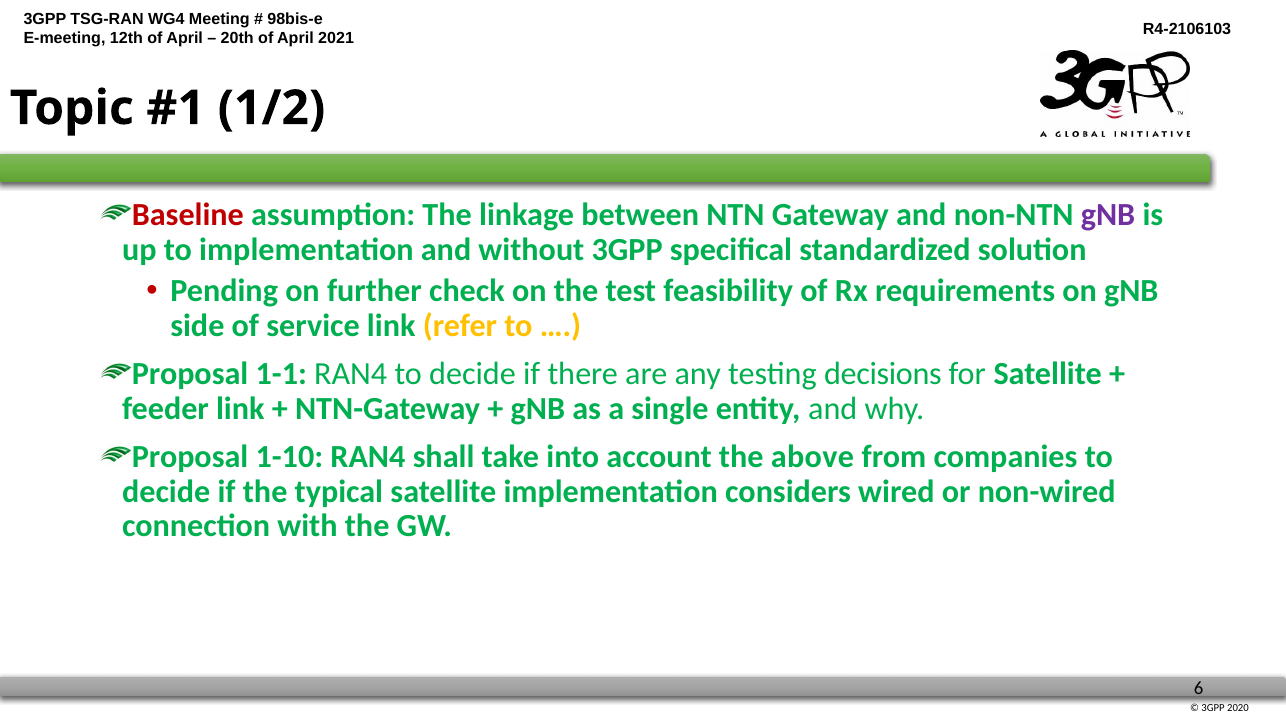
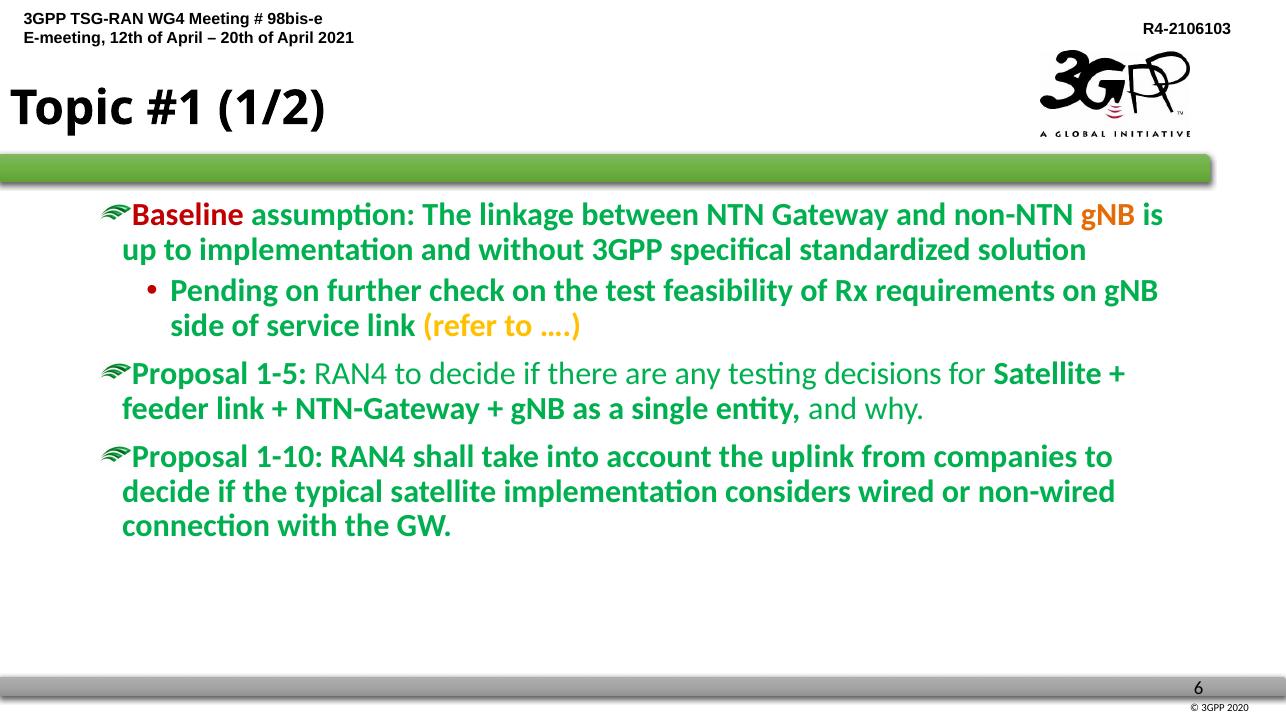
gNB colour: purple -> orange (1108, 215)
1-1: 1-1 -> 1-5 (281, 373)
above: above -> uplink (813, 456)
